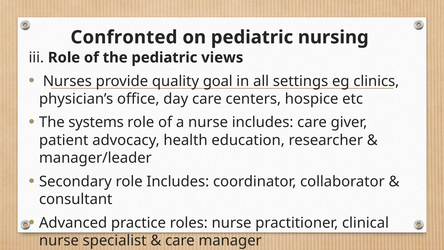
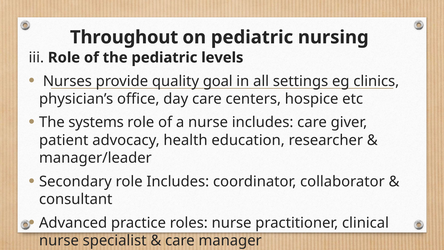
Confronted: Confronted -> Throughout (124, 37)
views: views -> levels (222, 58)
